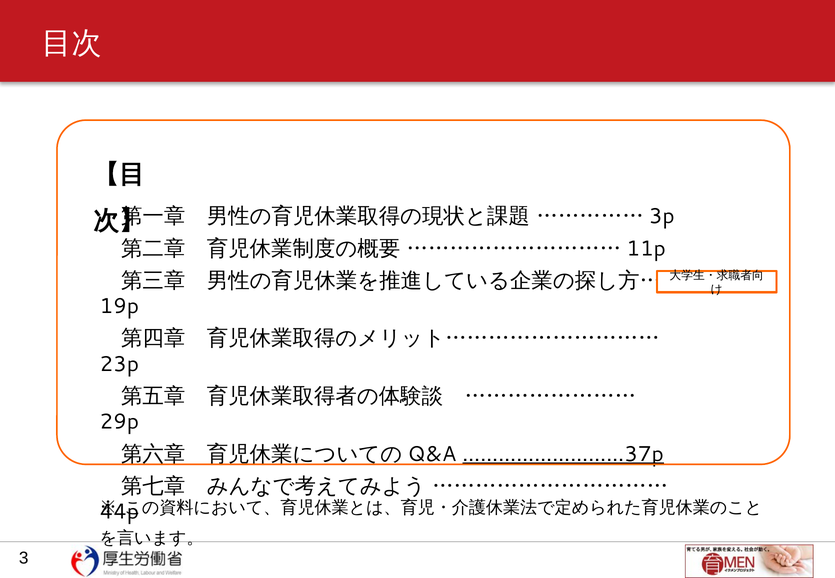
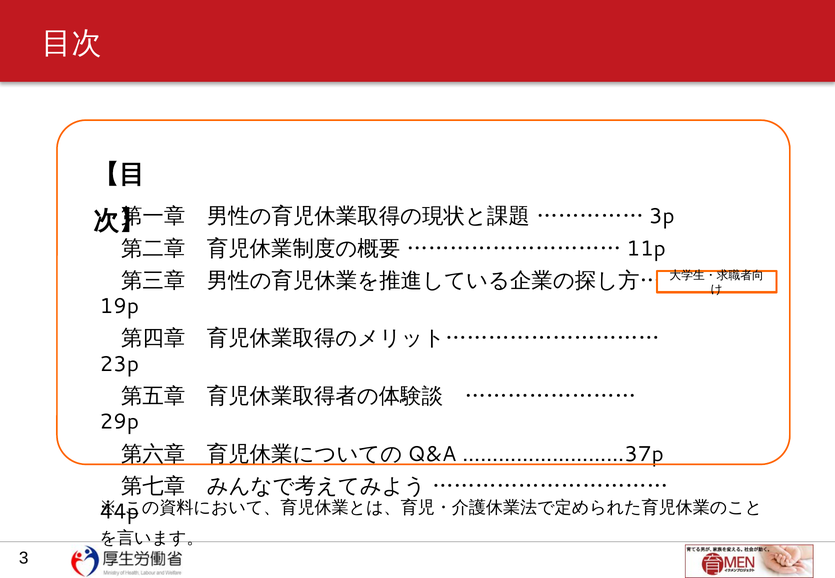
………………………37p underline: present -> none (563, 454)
